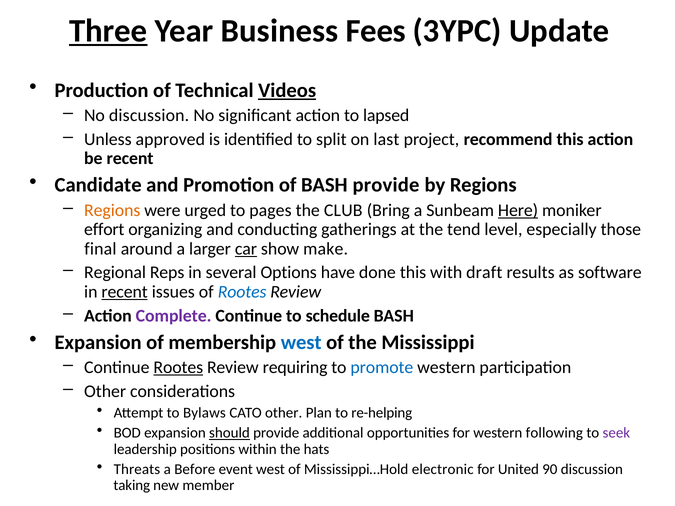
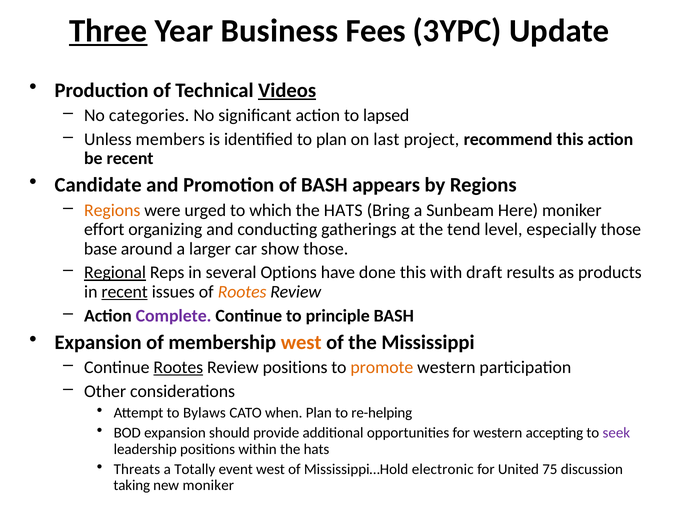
No discussion: discussion -> categories (149, 115)
approved: approved -> members (170, 139)
to split: split -> plan (331, 139)
BASH provide: provide -> appears (386, 185)
pages: pages -> which (271, 210)
CLUB: CLUB -> HATS (343, 210)
Here underline: present -> none (518, 210)
final: final -> base (101, 249)
car underline: present -> none (246, 249)
show make: make -> those (326, 249)
Regional underline: none -> present (115, 273)
software: software -> products (610, 273)
Rootes colour: blue -> orange (242, 292)
schedule: schedule -> principle (338, 316)
west colour: blue -> orange (301, 342)
Review requiring: requiring -> positions (295, 368)
promote colour: blue -> orange (382, 368)
CATO other: other -> when (284, 413)
should underline: present -> none (229, 433)
following: following -> accepting (554, 433)
Before: Before -> Totally (195, 470)
90: 90 -> 75 (550, 470)
new member: member -> moniker (208, 486)
